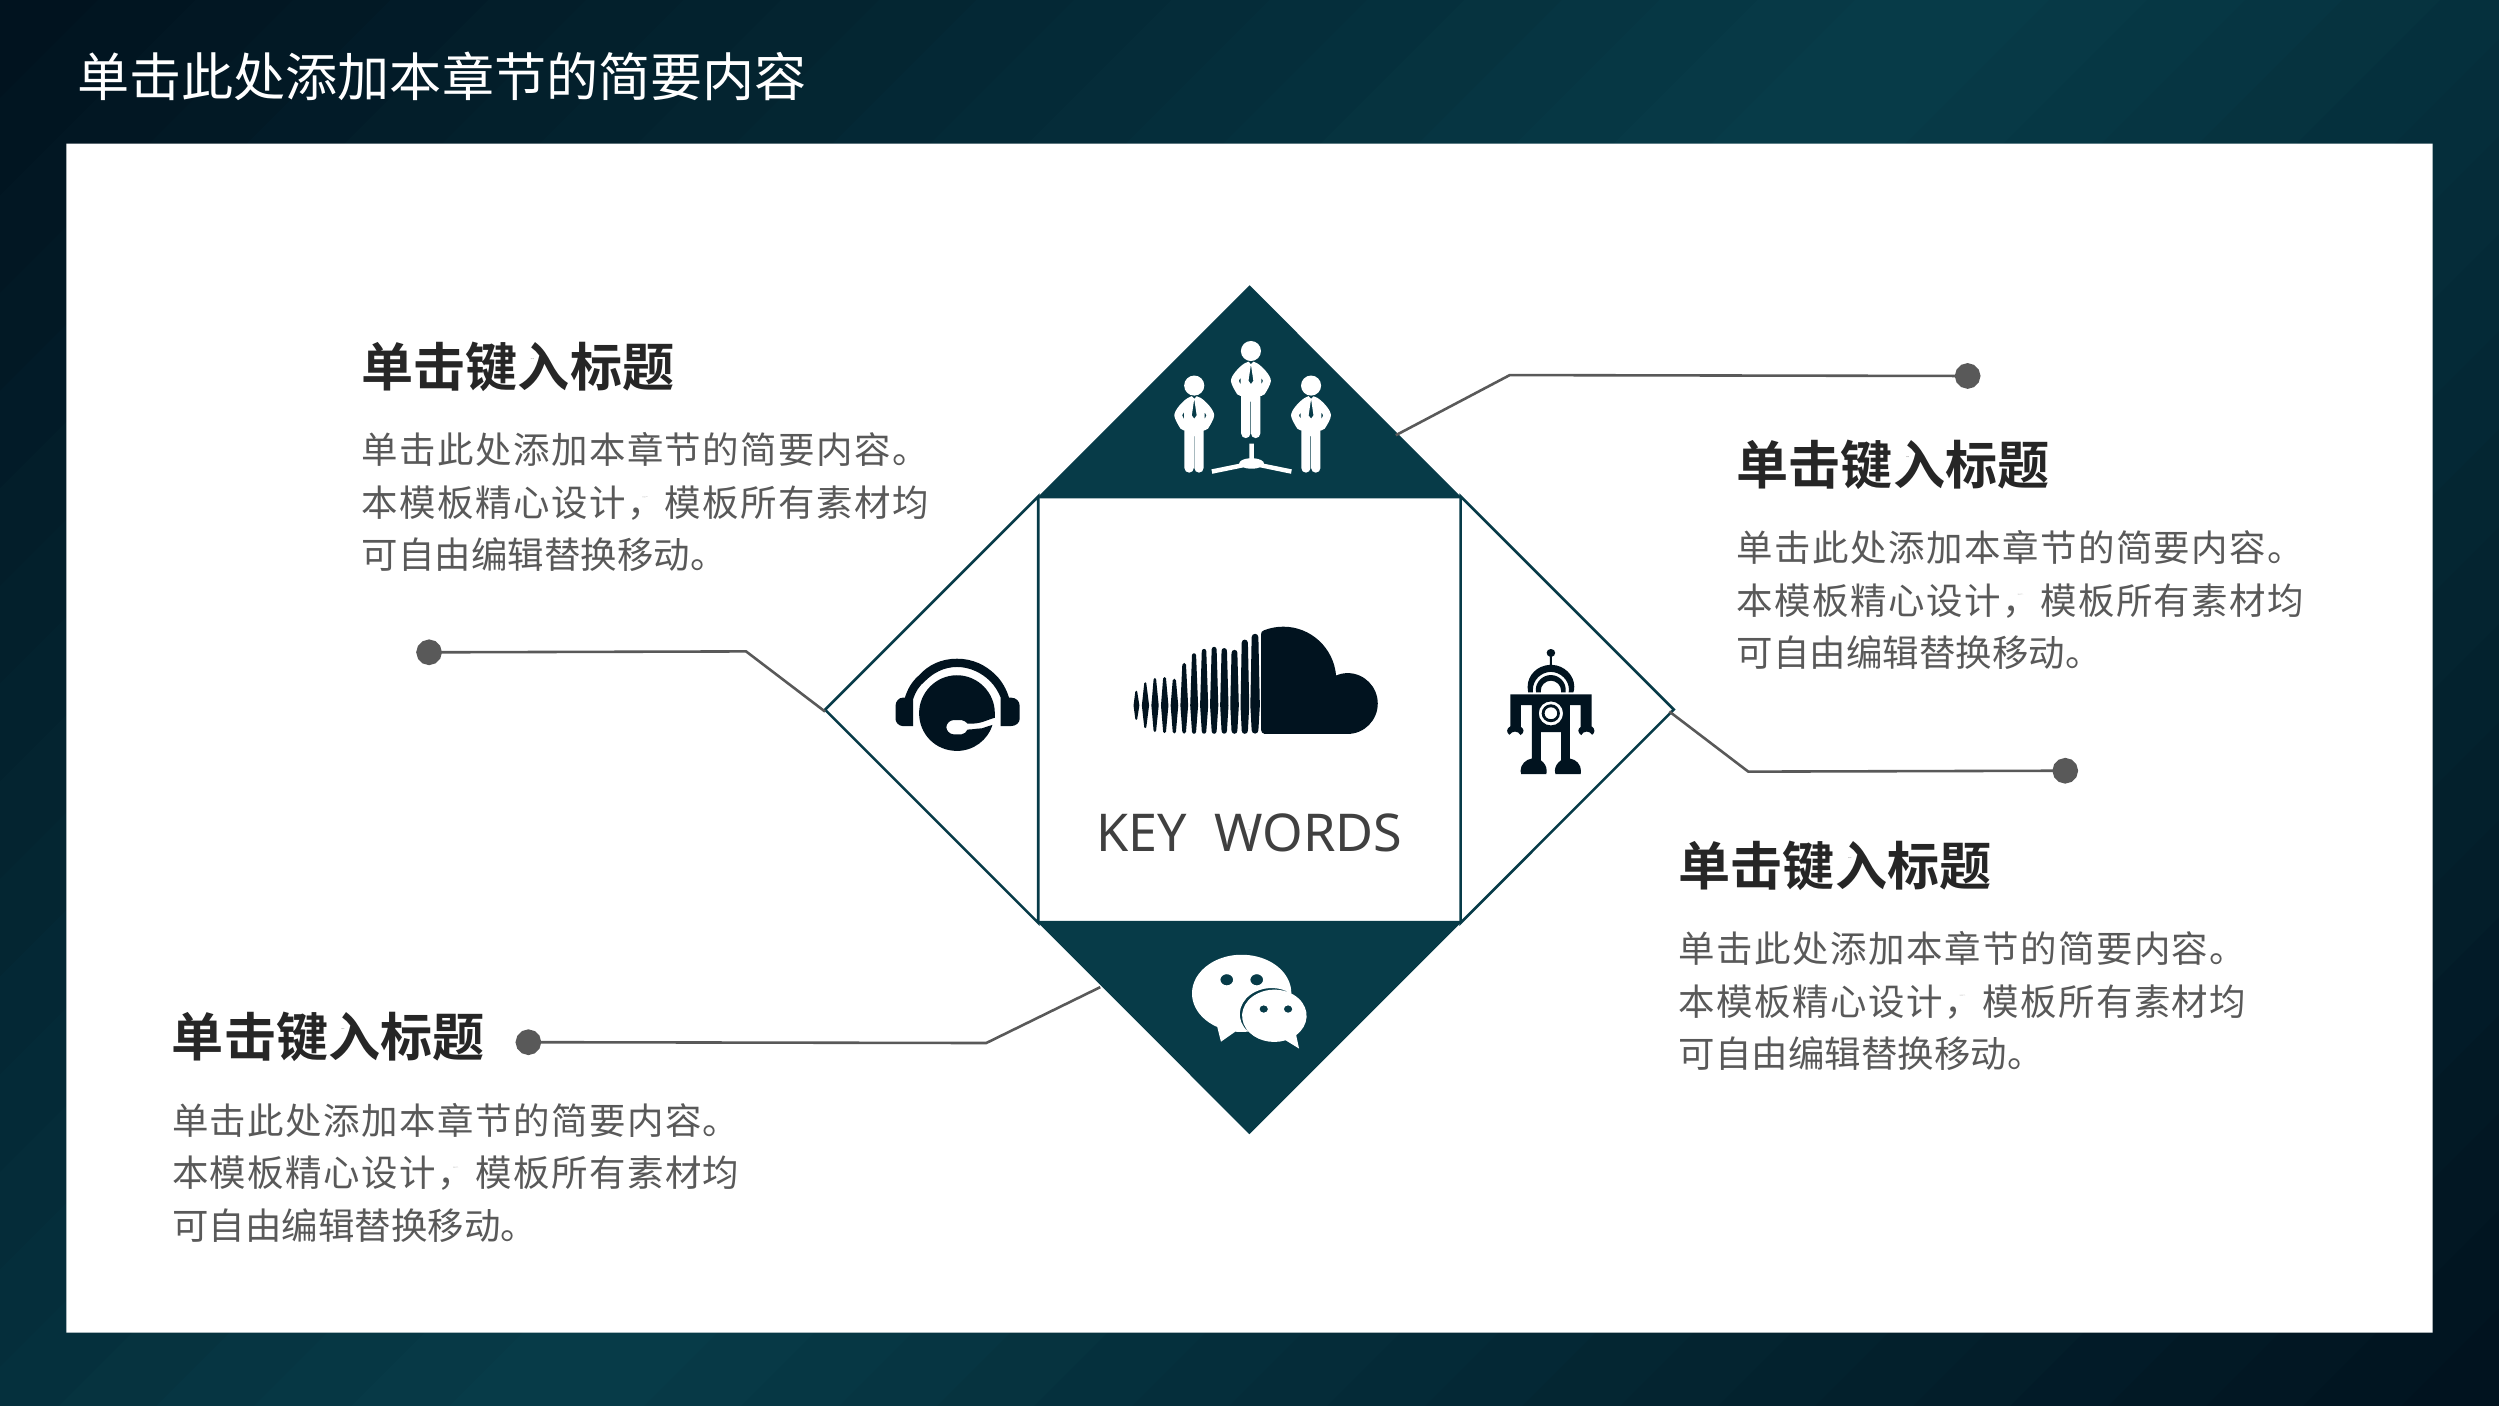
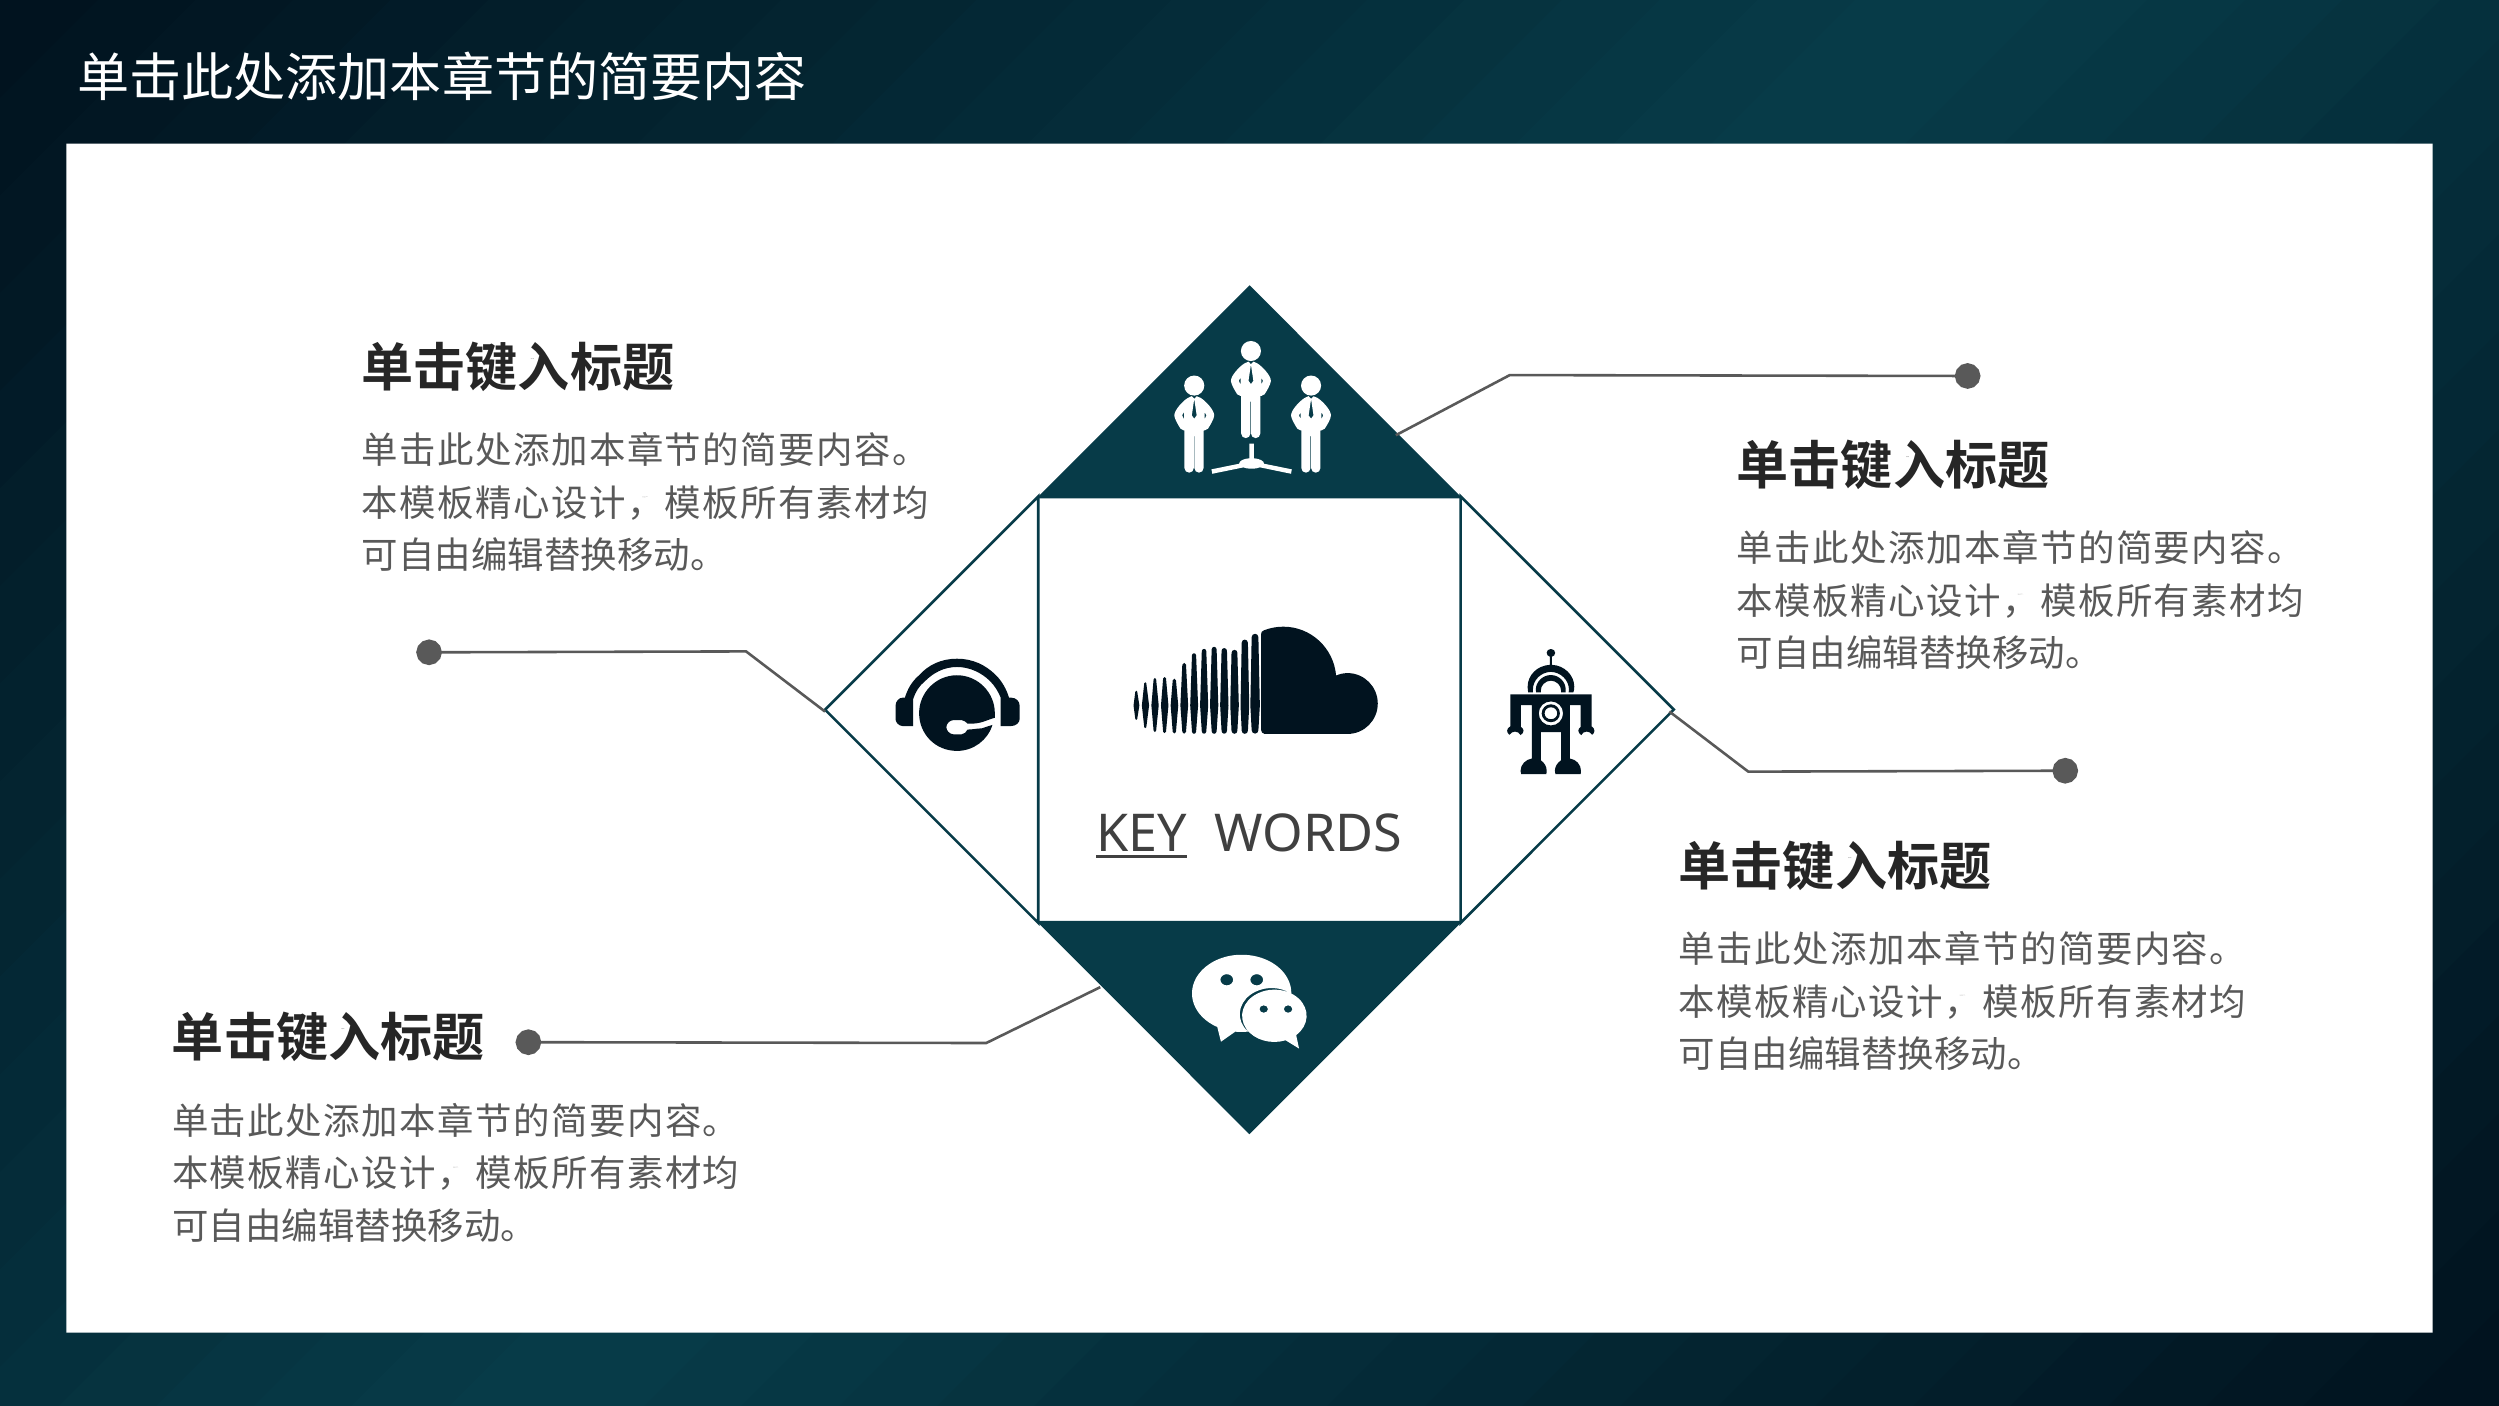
KEY underline: none -> present (1142, 834)
